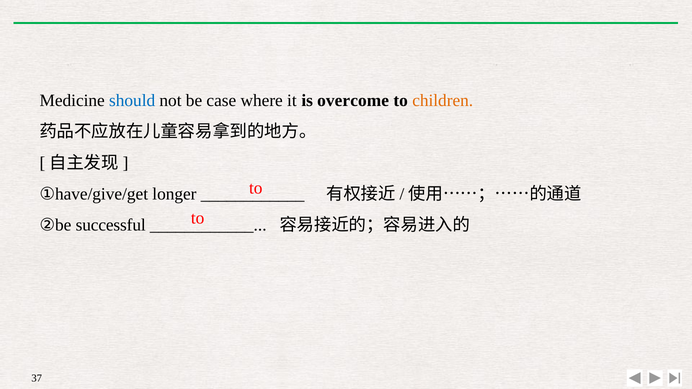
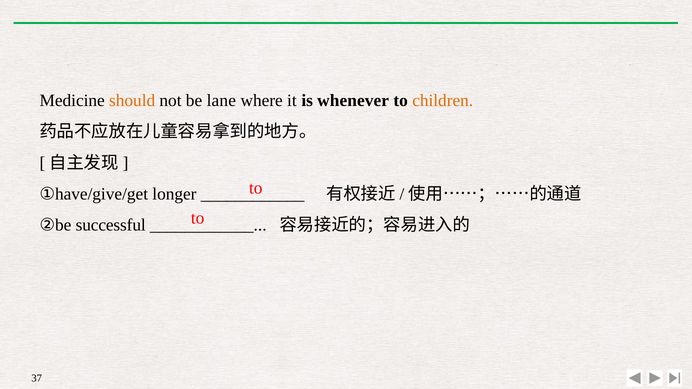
should colour: blue -> orange (132, 101)
case: case -> lane (221, 101)
overcome: overcome -> whenever (353, 101)
